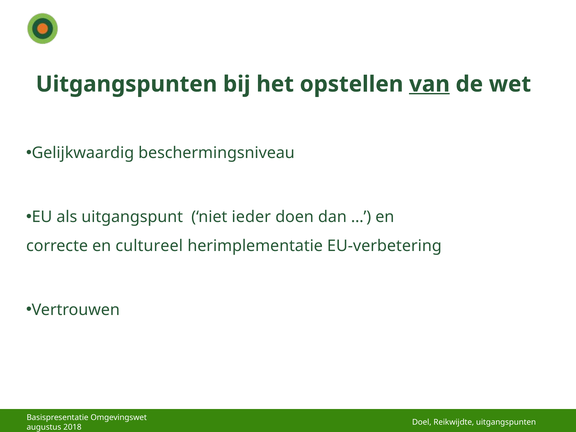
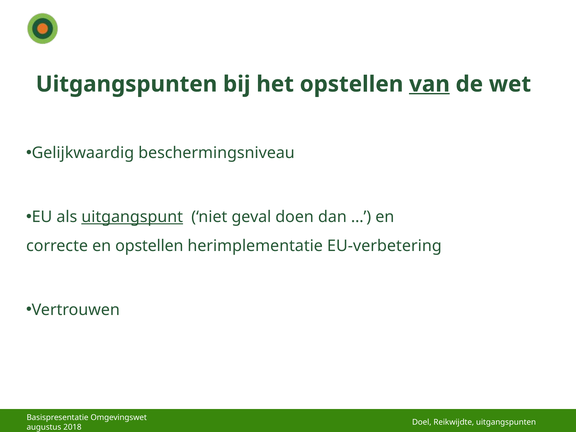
uitgangspunt underline: none -> present (132, 217)
ieder: ieder -> geval (251, 217)
en cultureel: cultureel -> opstellen (149, 246)
